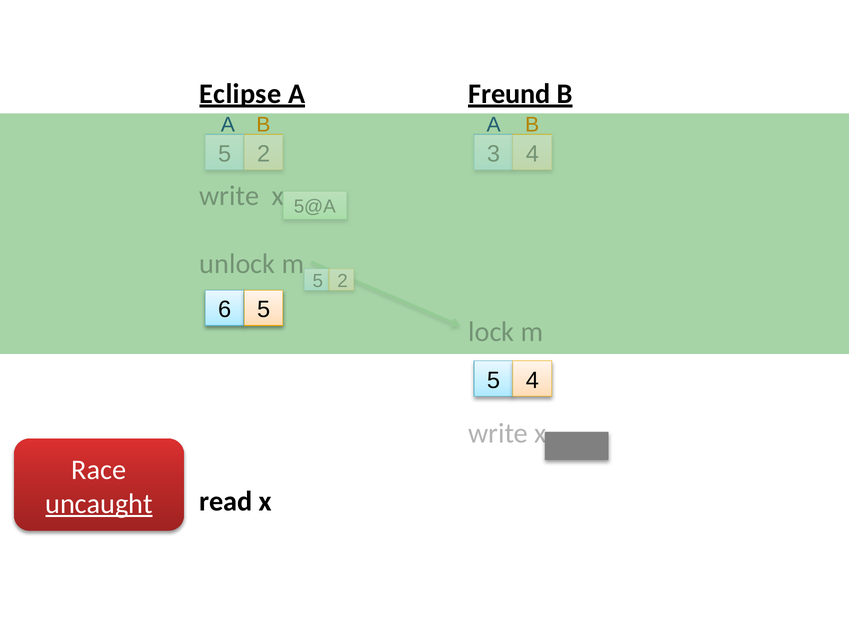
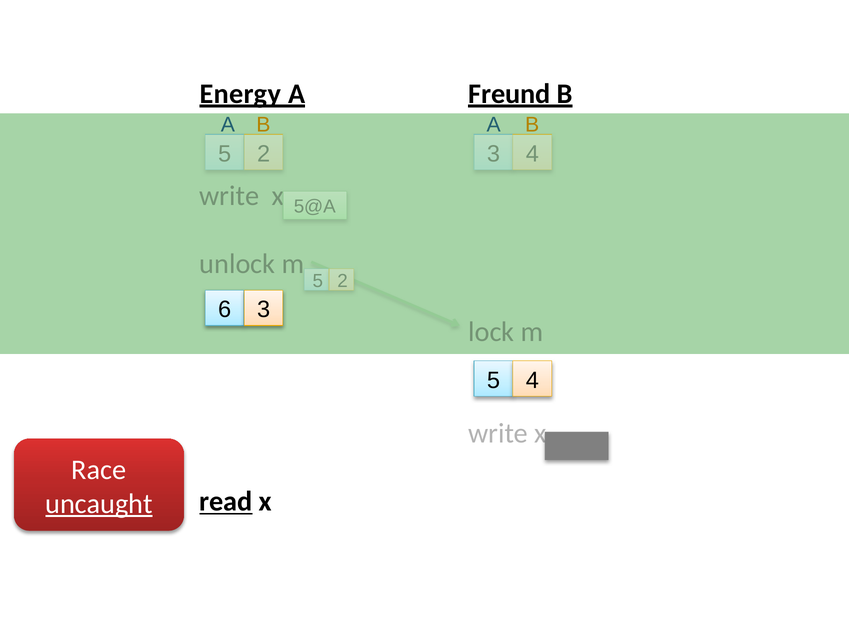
Eclipse: Eclipse -> Energy (240, 94)
6 5: 5 -> 3 (264, 309)
read underline: none -> present (226, 501)
